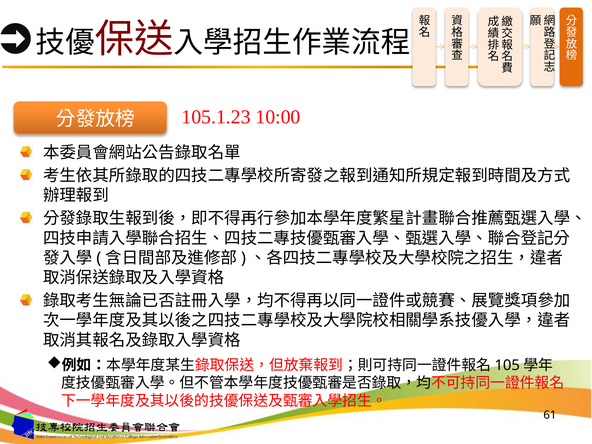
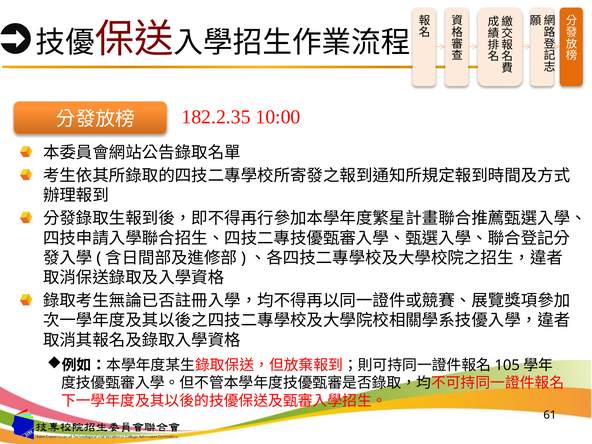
105.1.23: 105.1.23 -> 182.2.35 (216, 117)
